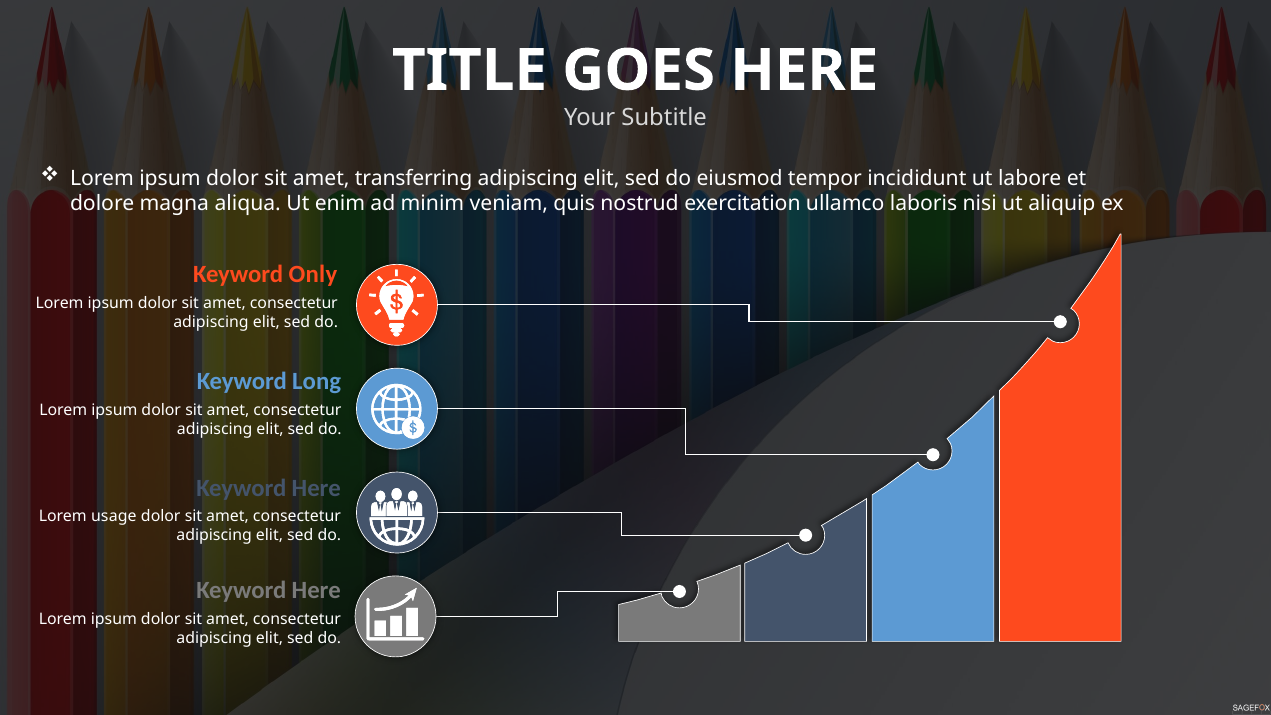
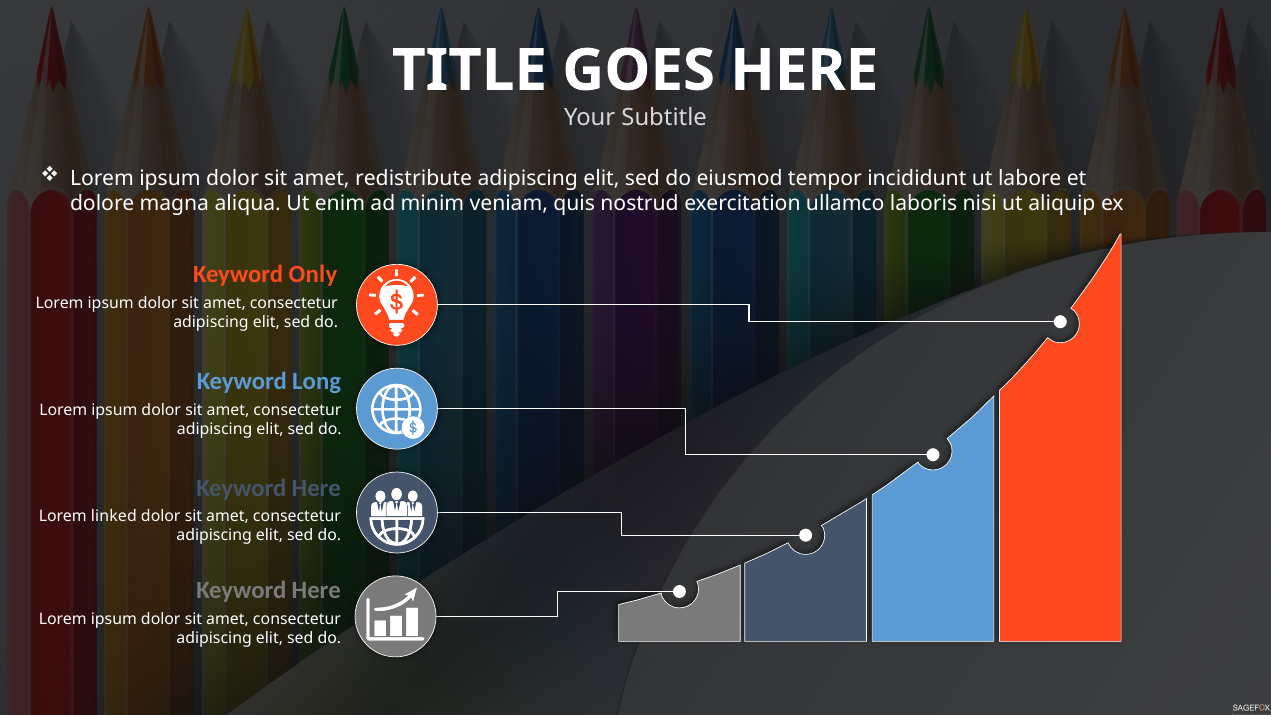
transferring: transferring -> redistribute (414, 178)
usage: usage -> linked (114, 516)
